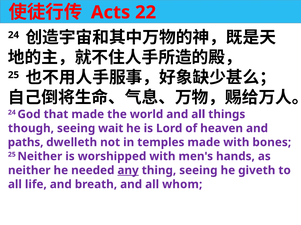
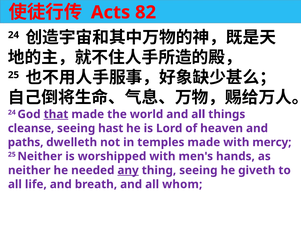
22: 22 -> 82 (146, 12)
that underline: none -> present (56, 115)
though: though -> cleanse (31, 129)
wait: wait -> hast (111, 129)
bones: bones -> mercy (272, 143)
